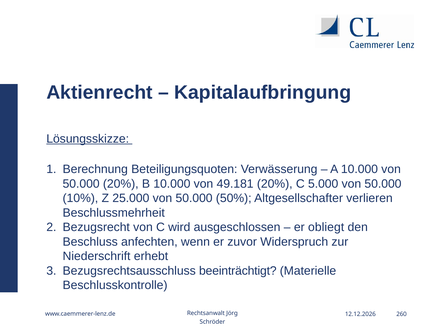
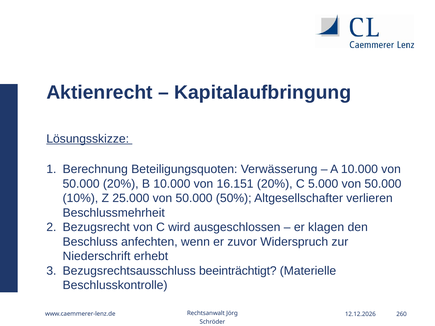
49.181: 49.181 -> 16.151 (235, 184)
obliegt: obliegt -> klagen (326, 227)
